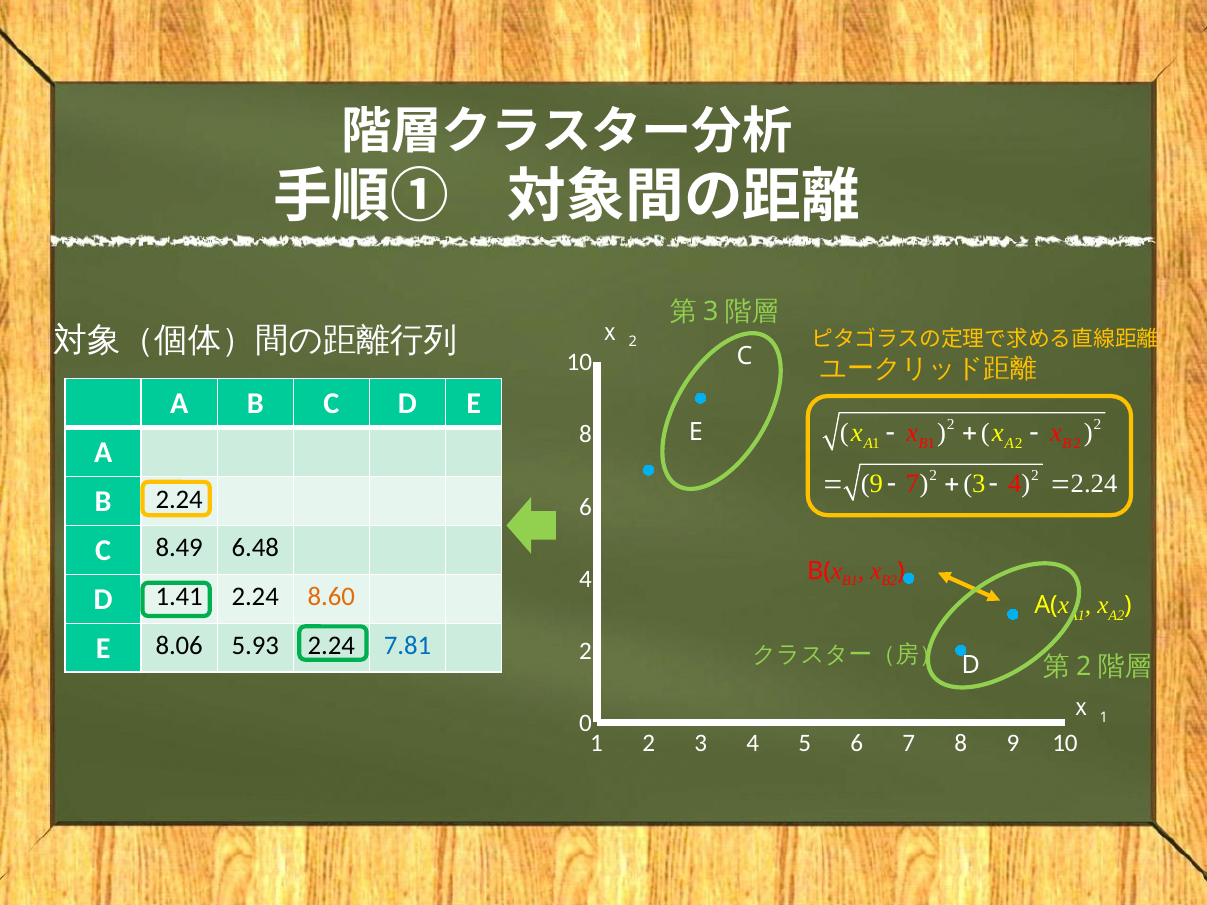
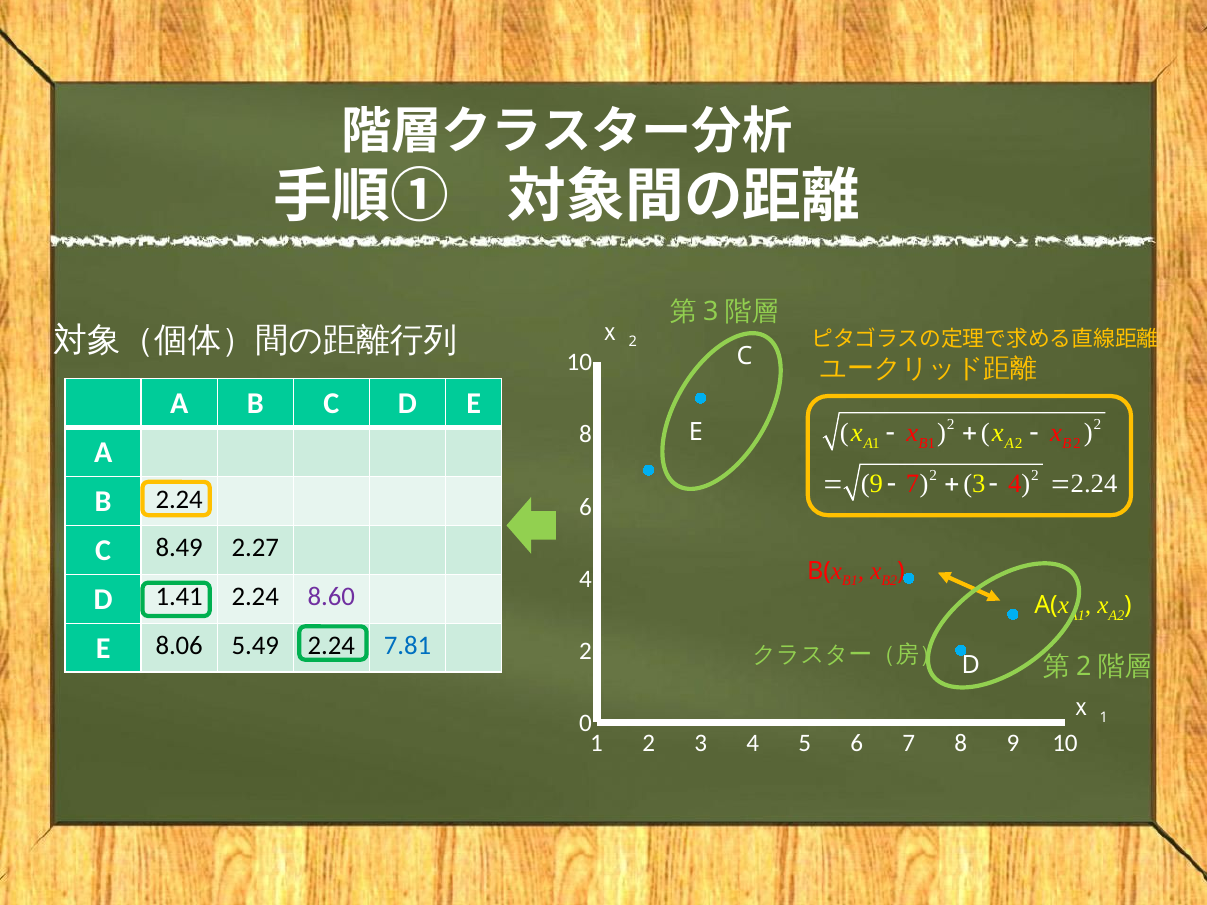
6.48: 6.48 -> 2.27 (255, 548)
8.60 colour: orange -> purple (331, 597)
5.93: 5.93 -> 5.49 (255, 646)
